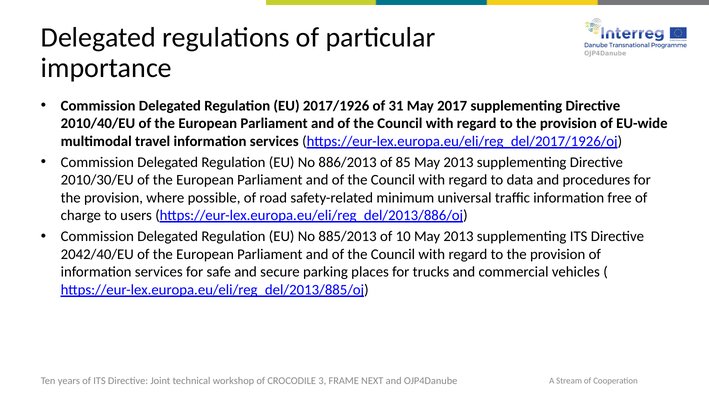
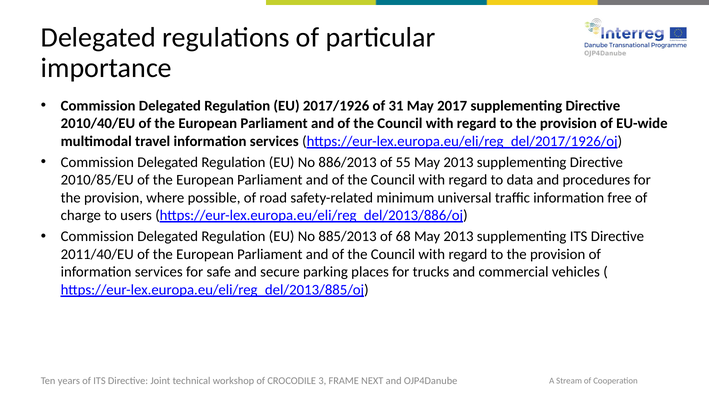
85: 85 -> 55 (403, 162)
2010/30/EU: 2010/30/EU -> 2010/85/EU (97, 180)
10: 10 -> 68 (403, 236)
2042/40/EU: 2042/40/EU -> 2011/40/EU (97, 254)
